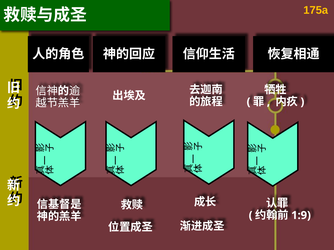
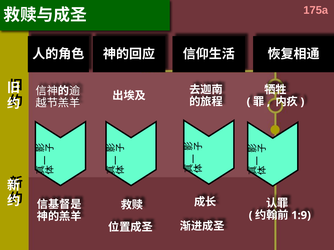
175a colour: yellow -> pink (316, 10)
